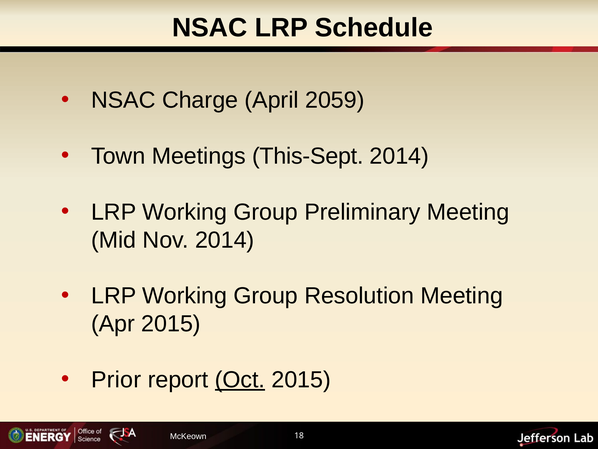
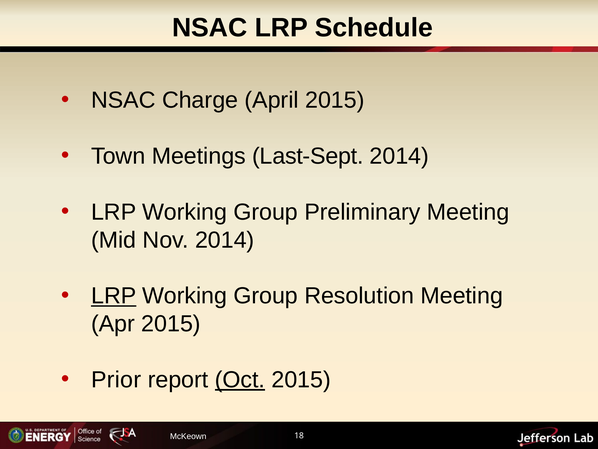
April 2059: 2059 -> 2015 (335, 100)
This-Sept: This-Sept -> Last-Sept (308, 156)
LRP underline: none -> present (114, 296)
